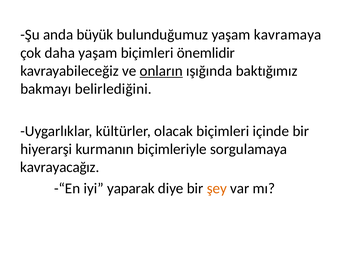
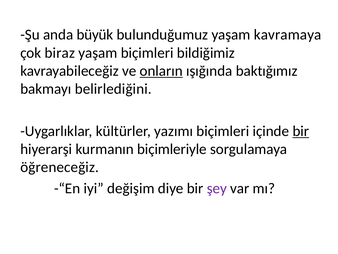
daha: daha -> biraz (60, 53)
önemlidir: önemlidir -> bildiğimiz (206, 53)
olacak: olacak -> yazımı (174, 131)
bir underline: none -> present (301, 131)
kavrayacağız: kavrayacağız -> öğreneceğiz (60, 167)
yaparak: yaparak -> değişim (131, 188)
şey colour: orange -> purple (217, 188)
